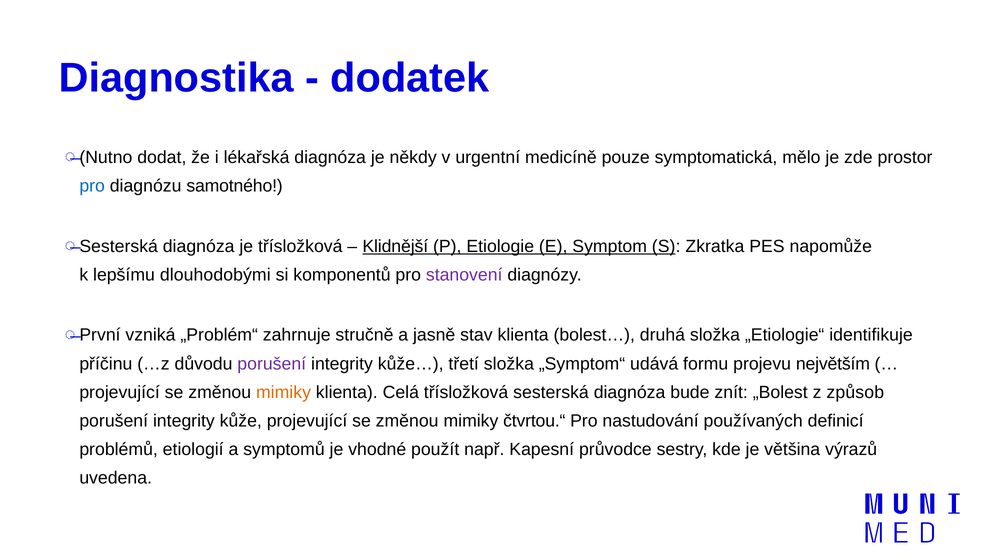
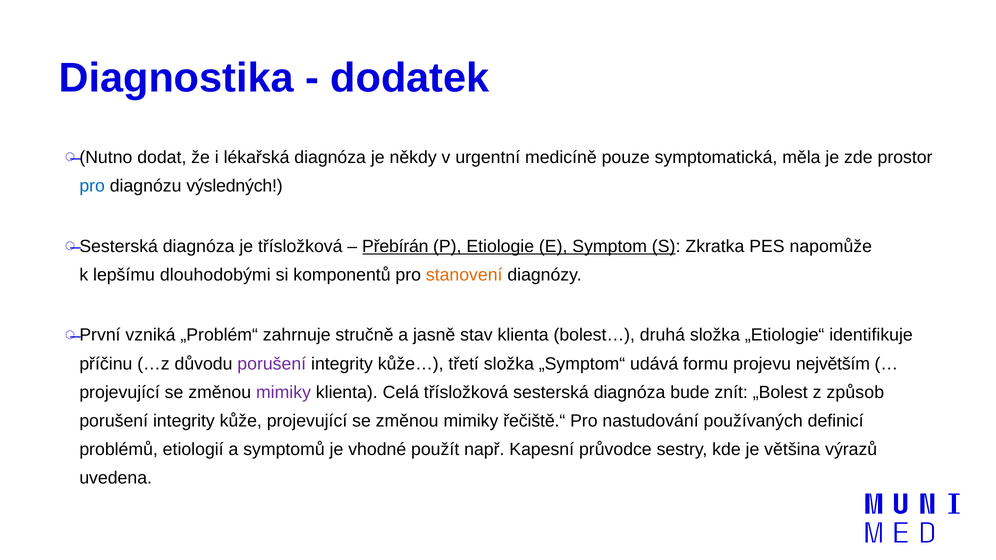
mělo: mělo -> měla (801, 157)
samotného: samotného -> výsledných (235, 186)
Klidnější: Klidnější -> Přebírán (395, 246)
stanovení colour: purple -> orange (464, 275)
mimiky colour: orange -> purple (283, 392)
čtvrtou.“: čtvrtou.“ -> řečiště.“ (534, 421)
